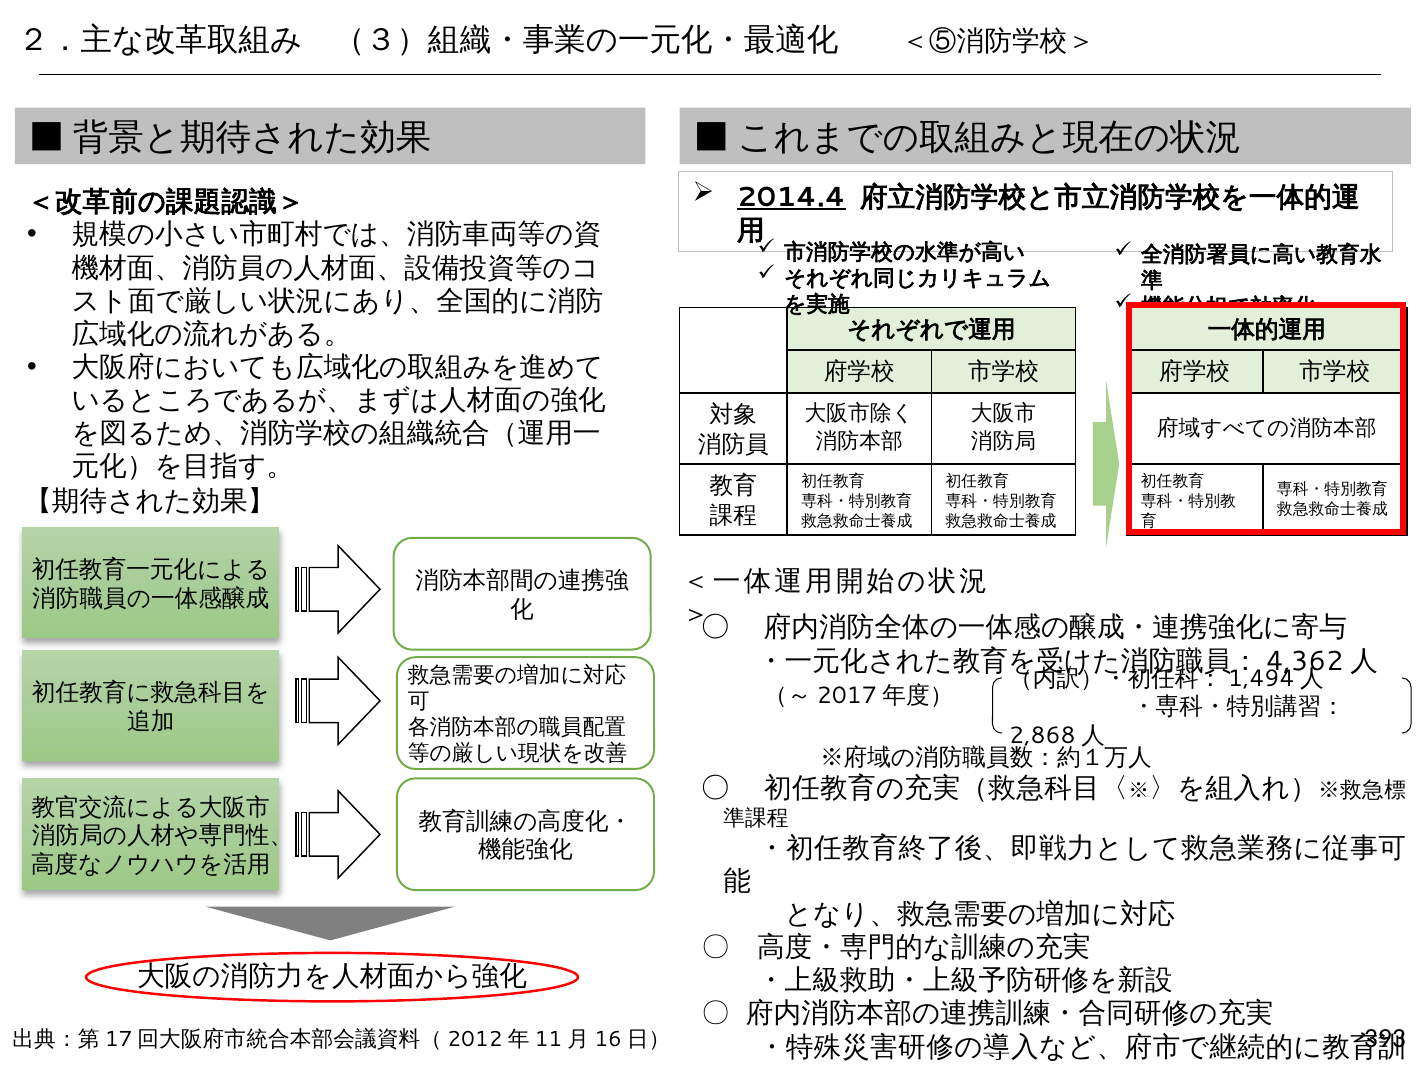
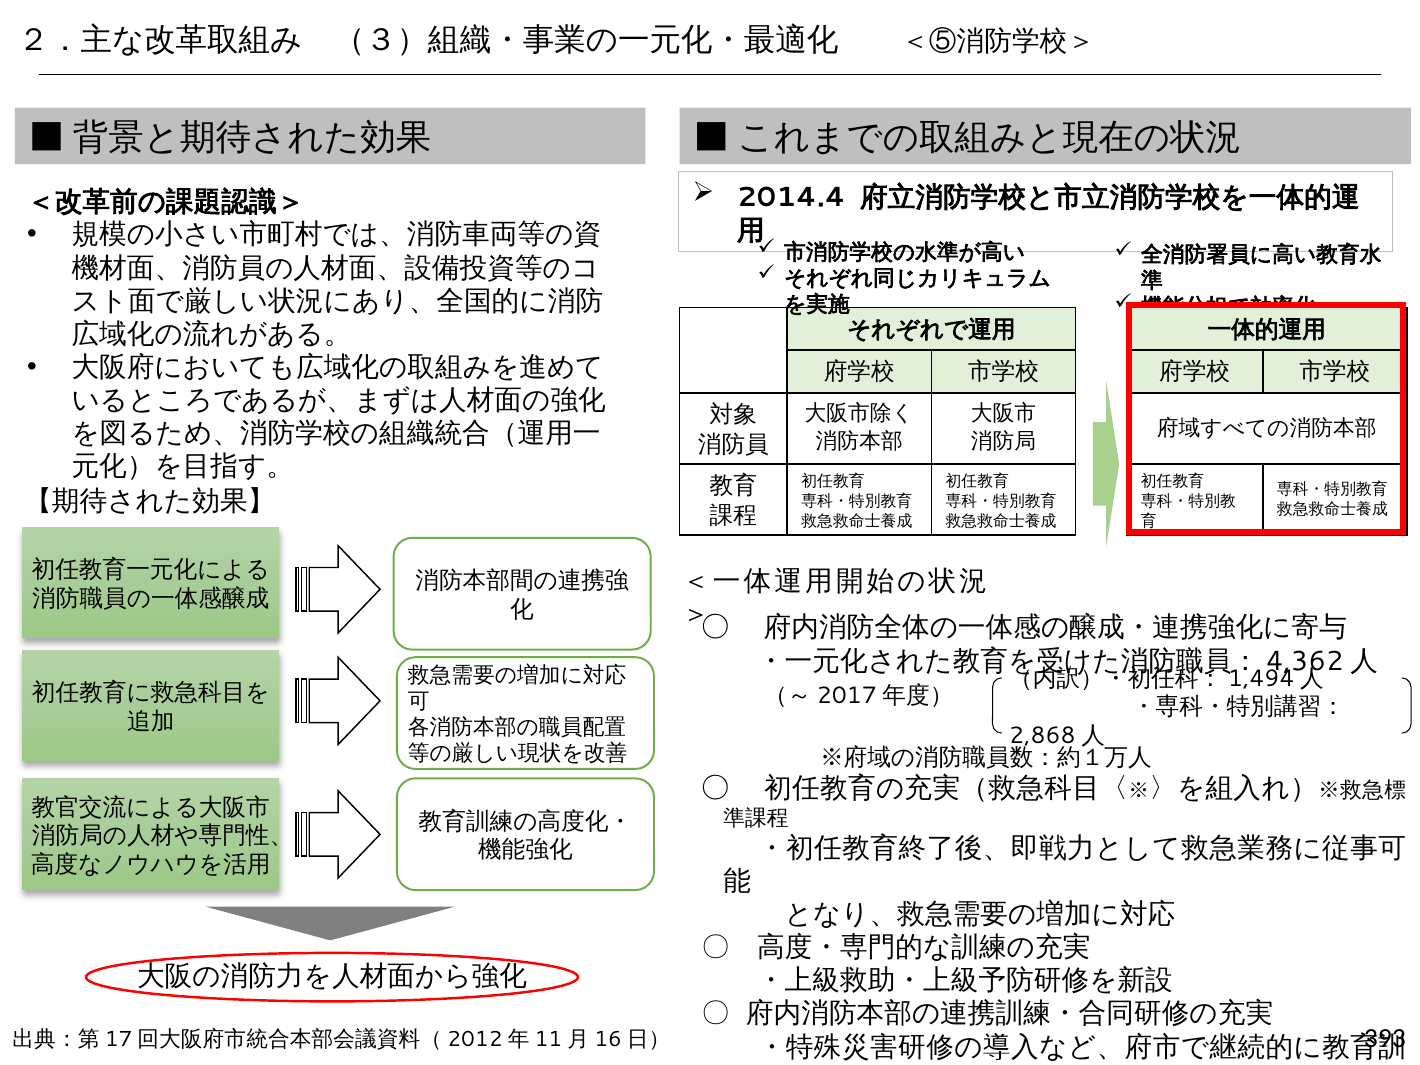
2014.4 underline: present -> none (791, 197)
